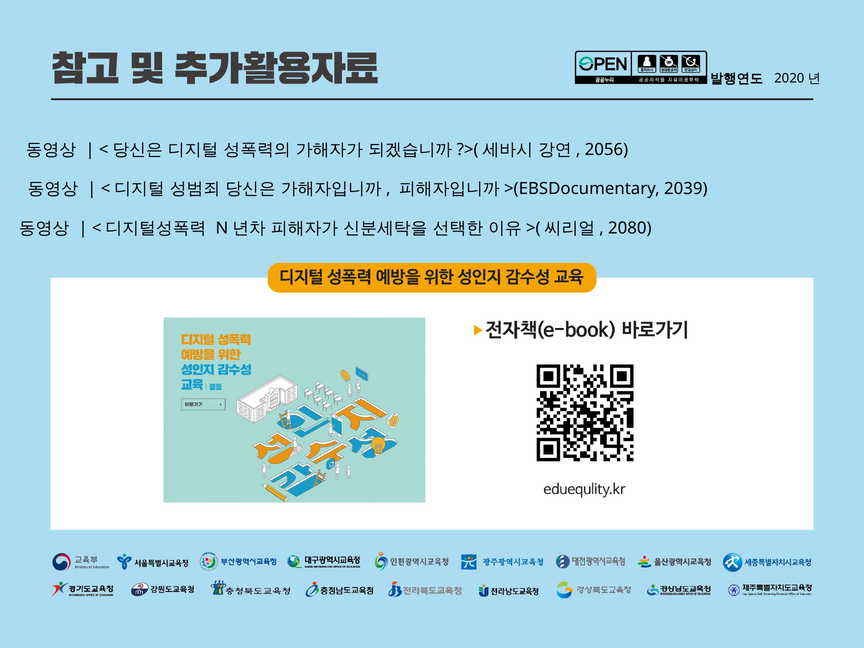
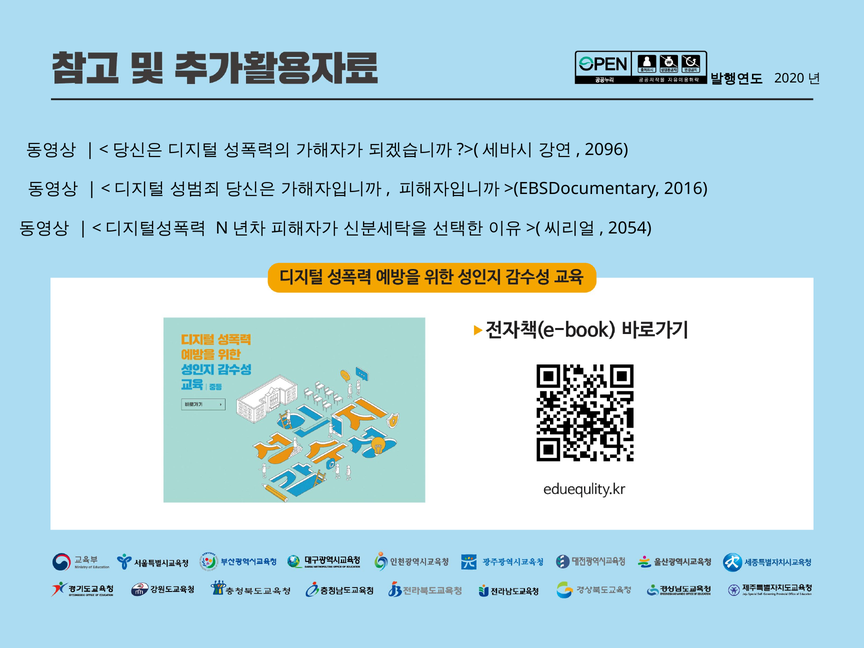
2056: 2056 -> 2096 (606, 149)
2039: 2039 -> 2016 (686, 189)
2080: 2080 -> 2054 (630, 228)
